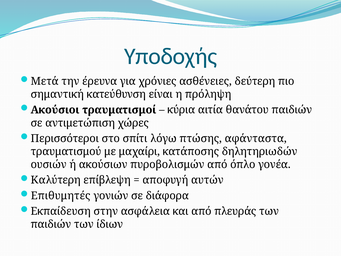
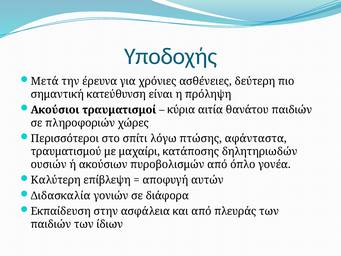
αντιμετώπιση: αντιμετώπιση -> πληροφοριών (80, 123)
Επιθυμητές: Επιθυμητές -> Διδασκαλία (61, 195)
